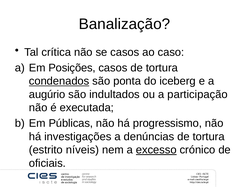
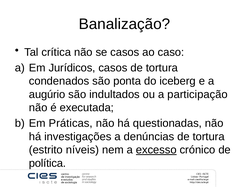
Posições: Posições -> Jurídicos (72, 68)
condenados underline: present -> none (59, 81)
Públicas: Públicas -> Práticas (71, 123)
progressismo: progressismo -> questionadas (167, 123)
oficiais: oficiais -> política (47, 163)
